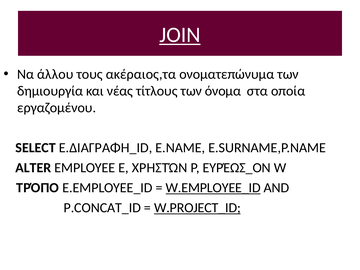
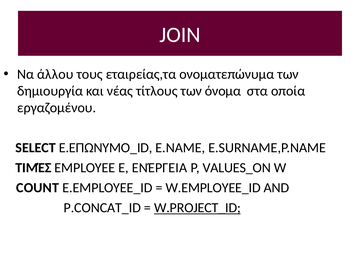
JOIN underline: present -> none (180, 35)
ακέραιος,τα: ακέραιος,τα -> εταιρείας,τα (141, 74)
E.ΔΙΑΓΡΑΦΗ_ID: E.ΔΙΑΓΡΑΦΗ_ID -> E.ΕΠΩΝΥΜΟ_ID (106, 148)
ALTER: ALTER -> ΤΙΜΈΣ (33, 168)
ΧΡΗΣΤΏΝ: ΧΡΗΣΤΏΝ -> ΕΝΈΡΓΕΙΑ (160, 168)
ΕΥΡΈΩΣ_ON: ΕΥΡΈΩΣ_ON -> VALUES_ON (237, 168)
ΤΡΌΠΟ: ΤΡΌΠΟ -> COUNT (38, 188)
W.EMPLOYEE_ID underline: present -> none (213, 188)
